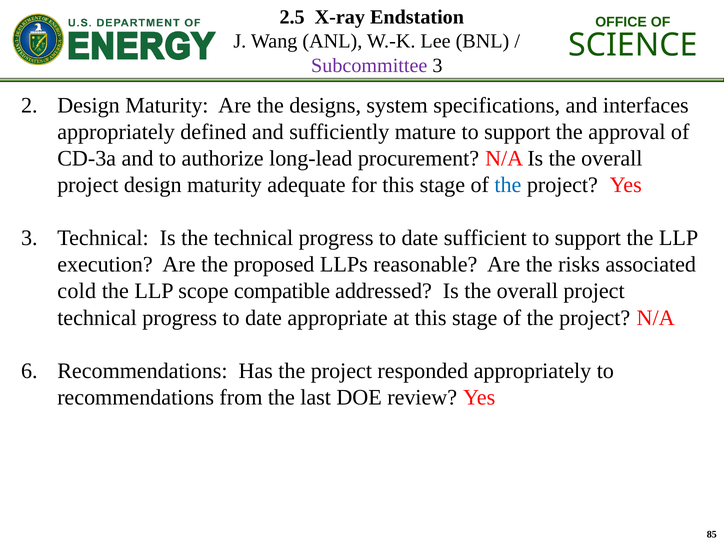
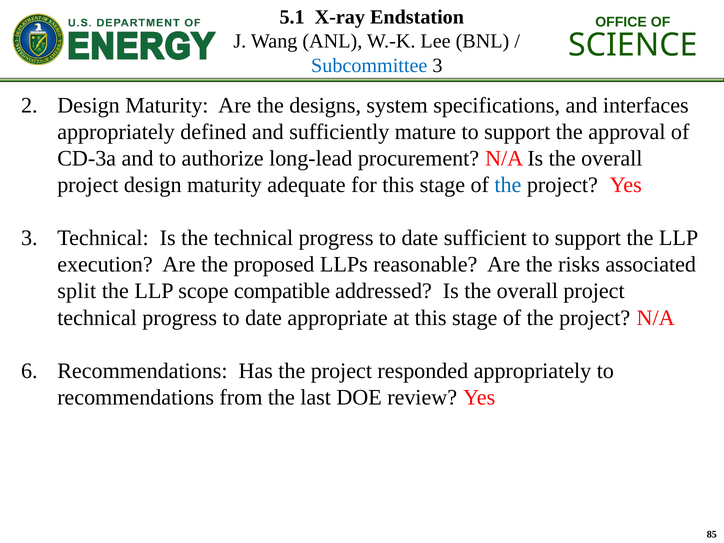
2.5: 2.5 -> 5.1 (292, 17)
Subcommittee colour: purple -> blue (369, 65)
cold: cold -> split (77, 291)
